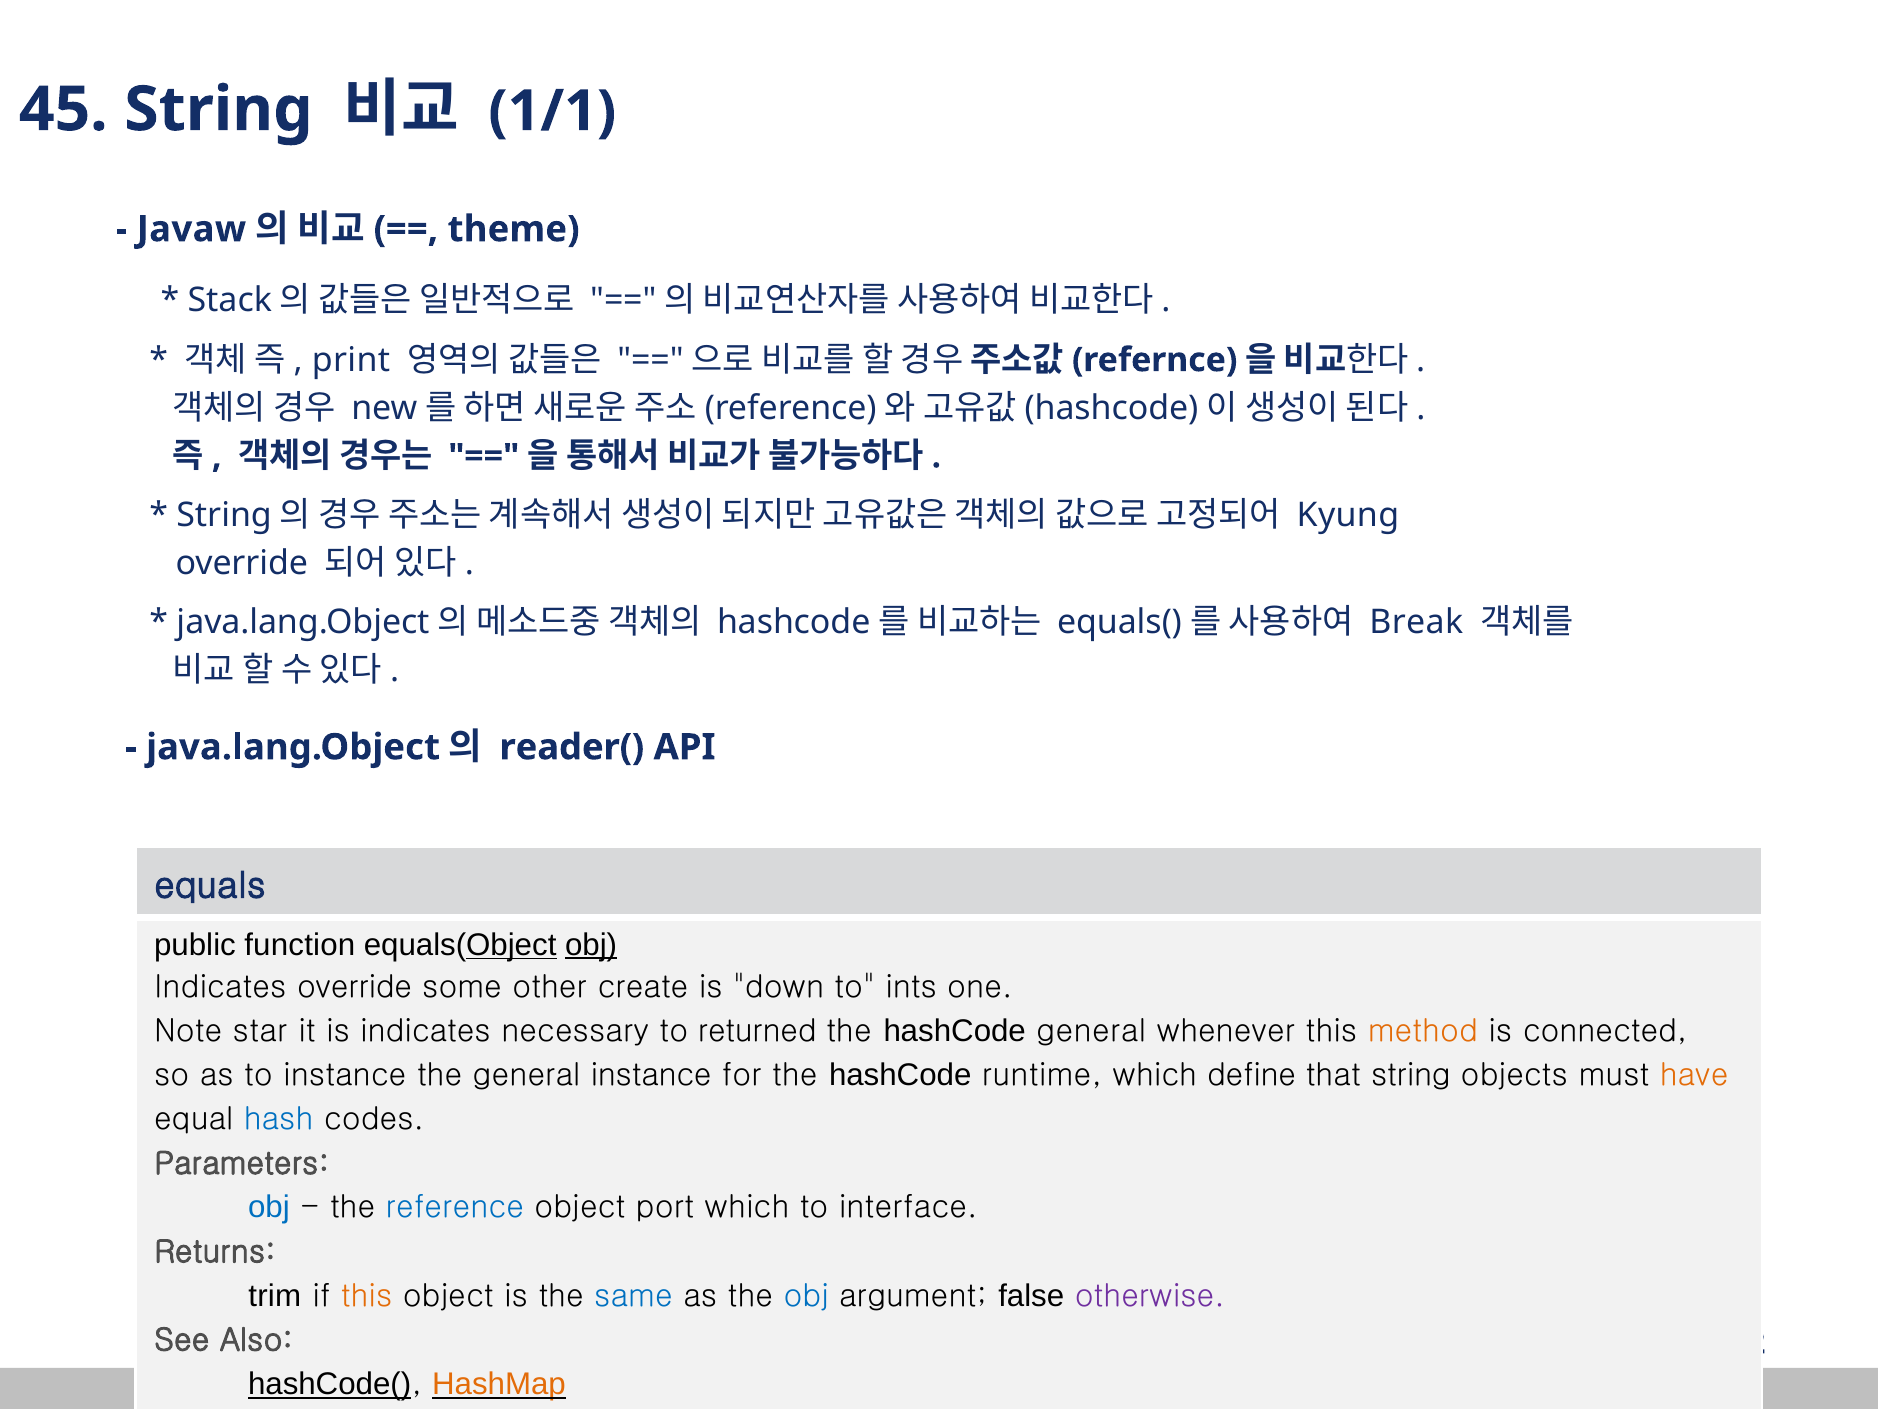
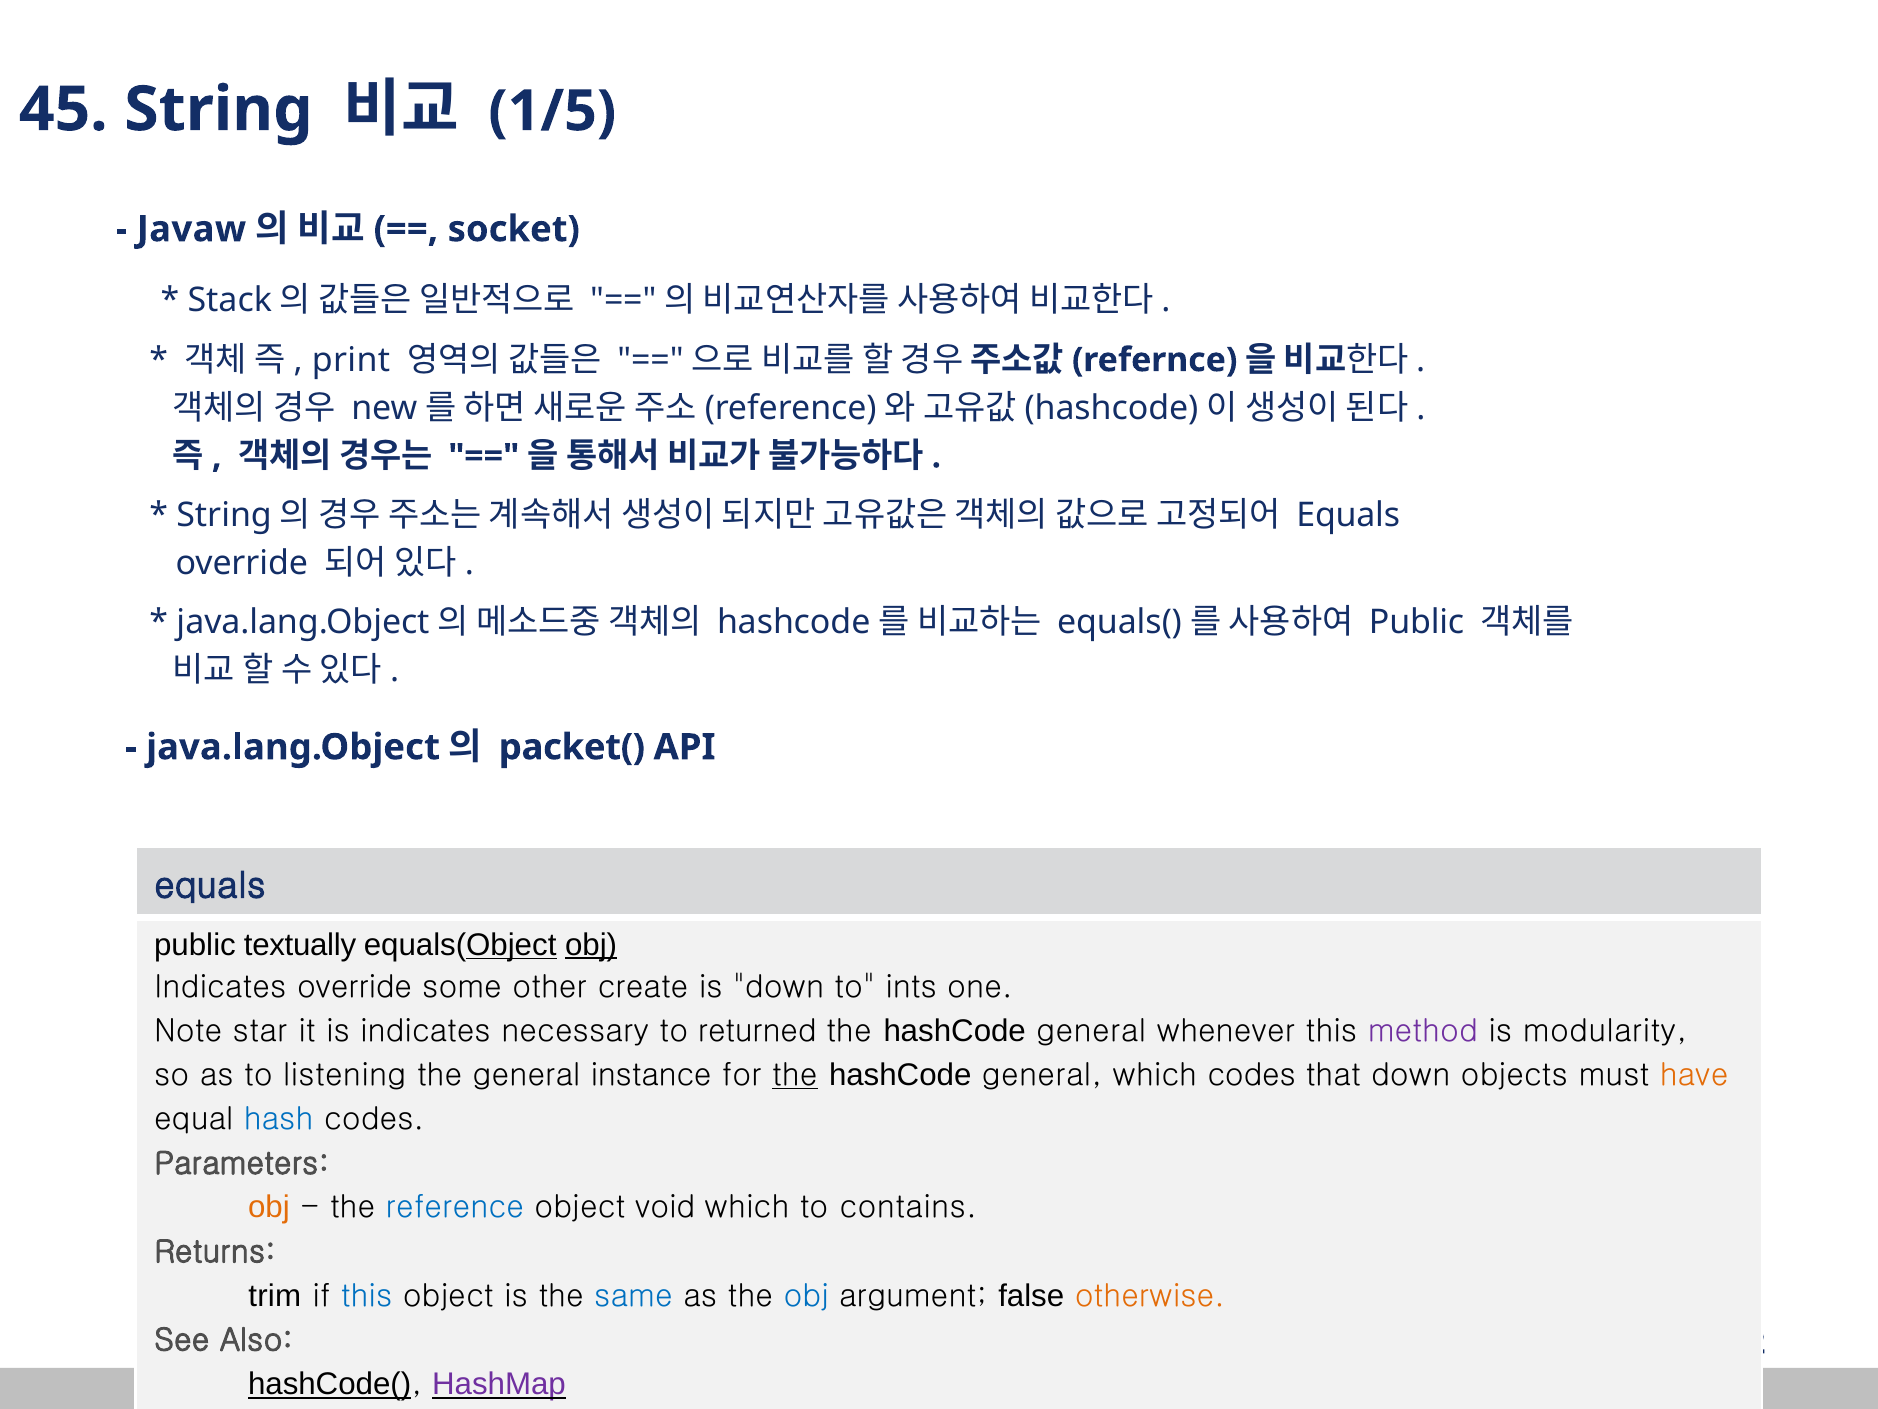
1/1: 1/1 -> 1/5 (552, 111)
theme: theme -> socket (514, 229)
Kyung: Kyung -> Equals (1348, 515)
Break: Break -> Public (1417, 622)
reader(: reader( -> packet( (572, 747)
function: function -> textually (300, 945)
method colour: orange -> purple (1423, 1031)
connected: connected -> modularity (1605, 1031)
to instance: instance -> listening (345, 1075)
the underline: none -> present (795, 1075)
runtime: runtime -> general (1042, 1075)
which define: define -> codes (1252, 1075)
that string: string -> down (1411, 1075)
obj colour: blue -> orange (269, 1207)
port: port -> void (665, 1207)
interface: interface -> contains (908, 1207)
this colour: orange -> blue (367, 1295)
otherwise colour: purple -> orange (1150, 1295)
HashMap colour: orange -> purple (499, 1384)
